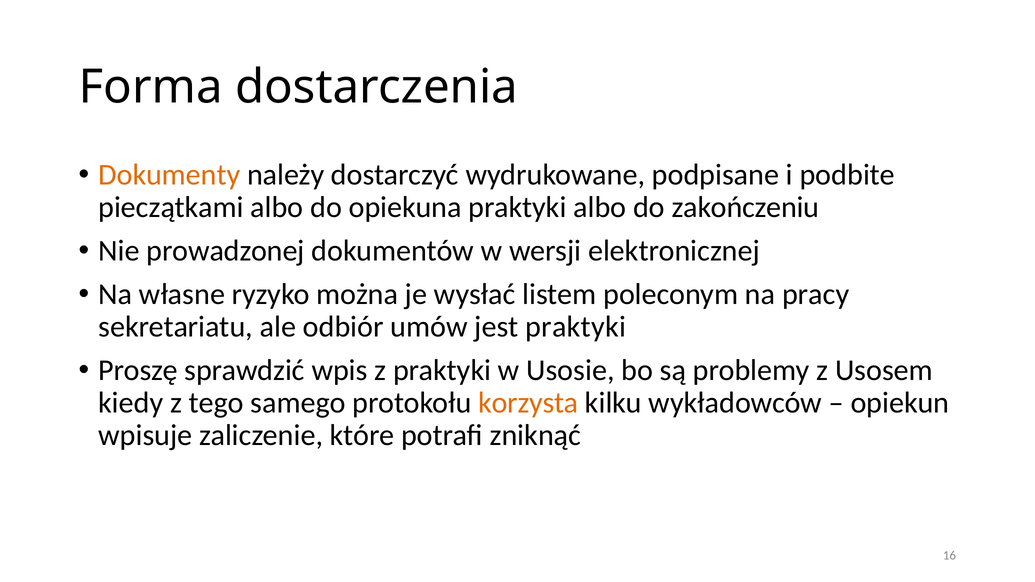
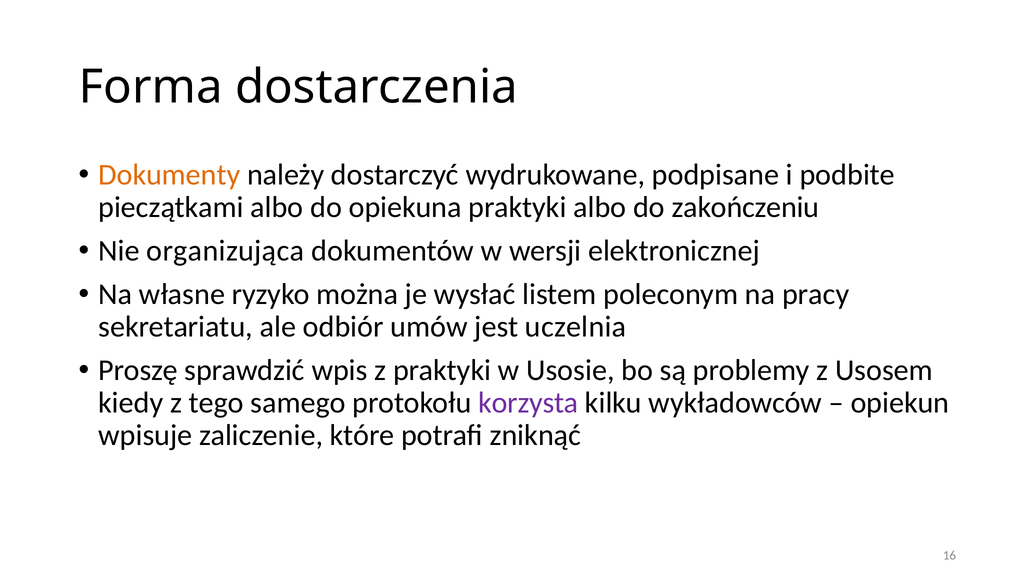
prowadzonej: prowadzonej -> organizująca (225, 251)
jest praktyki: praktyki -> uczelnia (576, 327)
korzysta colour: orange -> purple (528, 403)
